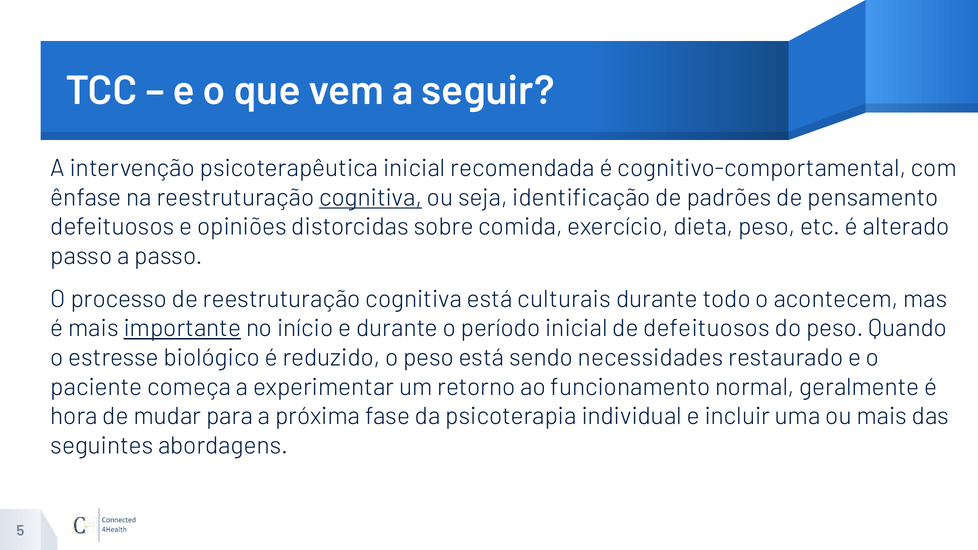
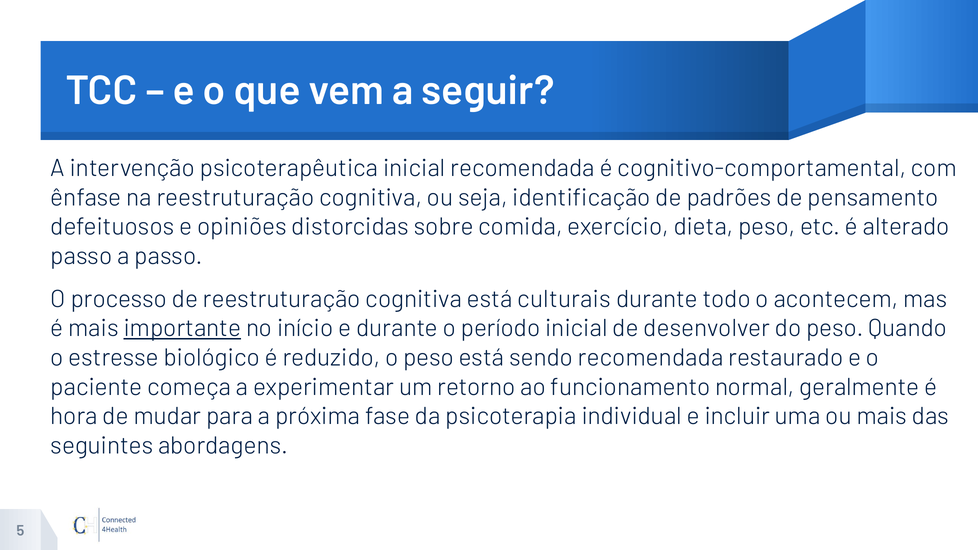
cognitiva underline: present -> none (371, 198)
de defeituosos: defeituosos -> desenvolver (707, 328)
sendo necessidades: necessidades -> recomendada (651, 358)
